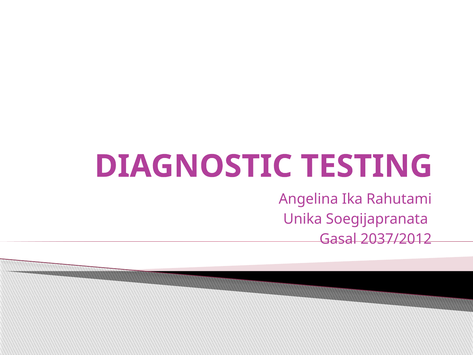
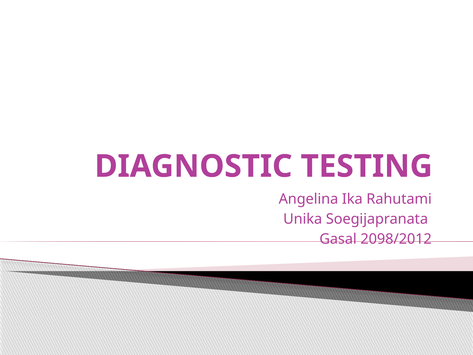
2037/2012: 2037/2012 -> 2098/2012 (396, 239)
